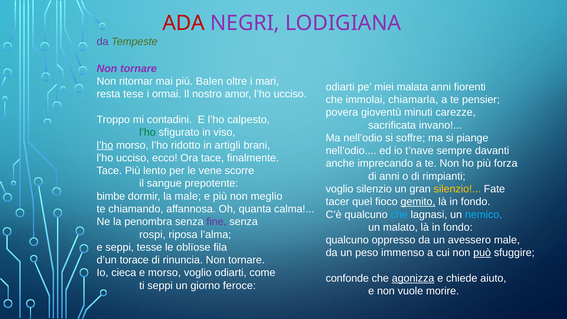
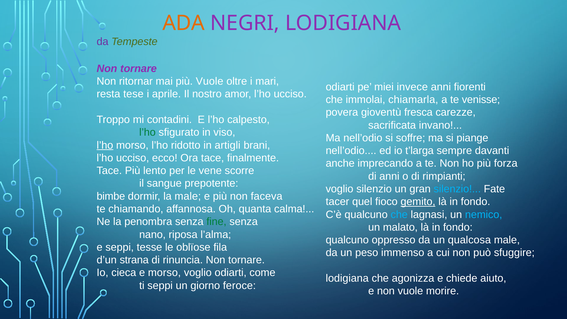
ADA colour: red -> orange (184, 23)
più Balen: Balen -> Vuole (210, 81)
malata: malata -> invece (412, 87)
ormai: ormai -> aprile (167, 94)
pensier: pensier -> venisse (481, 100)
minuti: minuti -> fresca (418, 112)
t’nave: t’nave -> t’larga (420, 151)
silenzio colour: yellow -> light blue (457, 189)
meglio: meglio -> faceva (267, 196)
fine colour: purple -> green (216, 222)
rospi: rospi -> nano (152, 234)
avessero: avessero -> qualcosa (469, 240)
può underline: present -> none (482, 253)
torace: torace -> strana (134, 260)
confonde: confonde -> lodigiana (347, 278)
agonizza underline: present -> none (413, 278)
